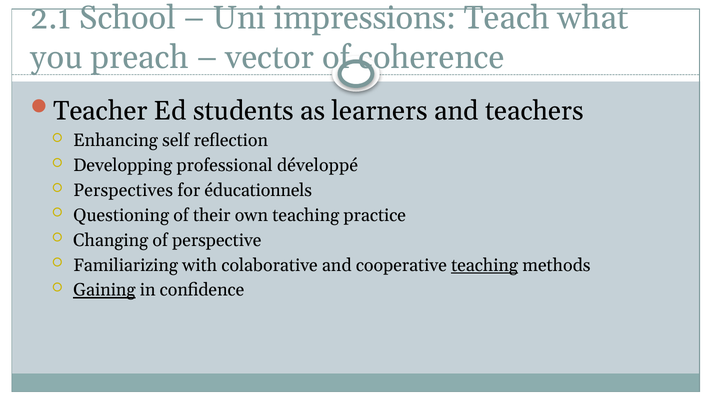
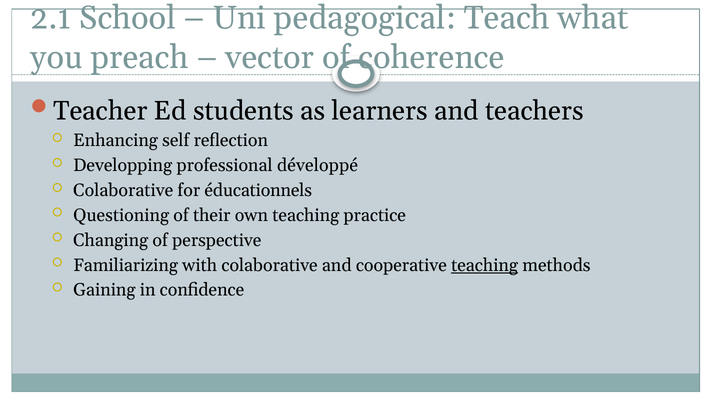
impressions: impressions -> pedagogical (365, 18)
Perspectives: Perspectives -> Colaborative (123, 190)
Gaining underline: present -> none (104, 290)
